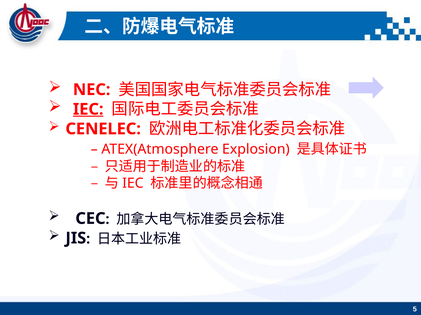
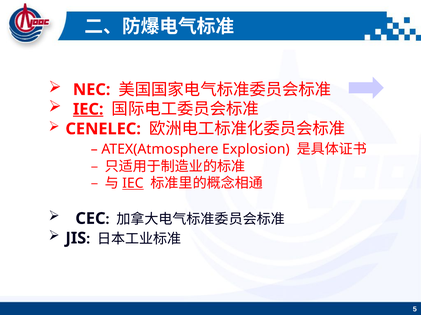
IEC underline: none -> present (133, 184)
